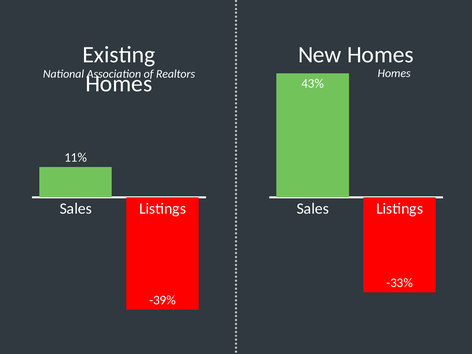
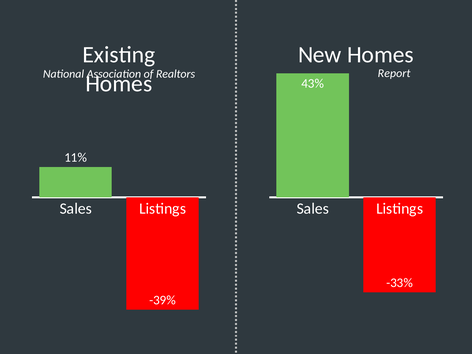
Realtors Homes: Homes -> Report (394, 73)
